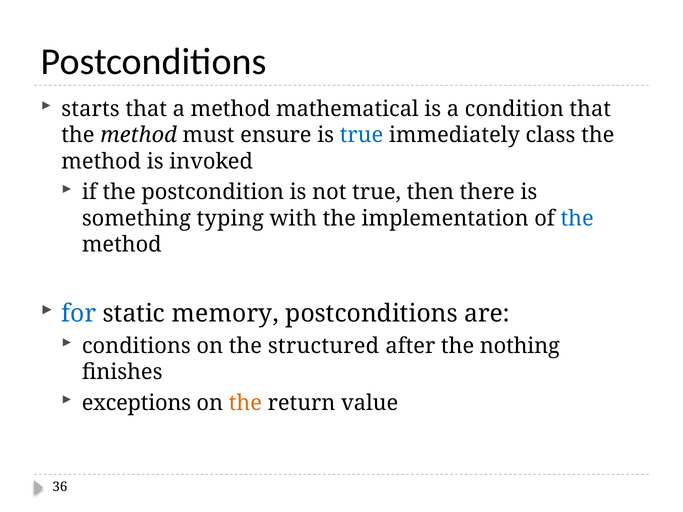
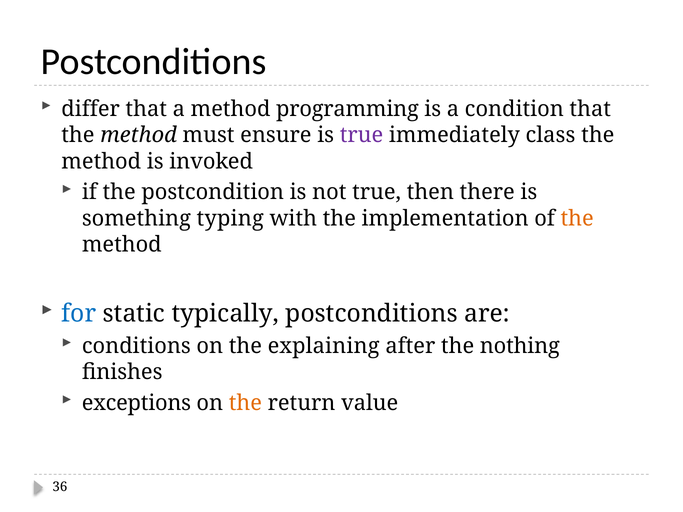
starts: starts -> differ (91, 109)
mathematical: mathematical -> programming (347, 109)
true colour: blue -> purple (362, 135)
the colour: blue -> orange (577, 218)
memory: memory -> typically (225, 314)
structured: structured -> explaining (324, 346)
